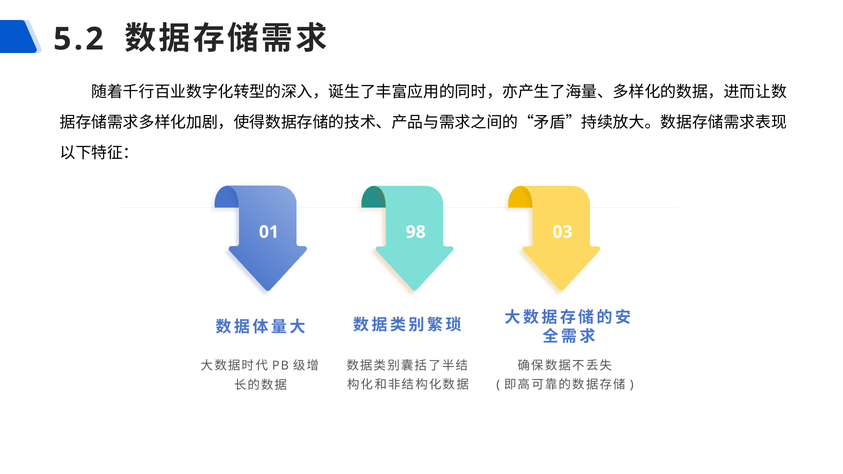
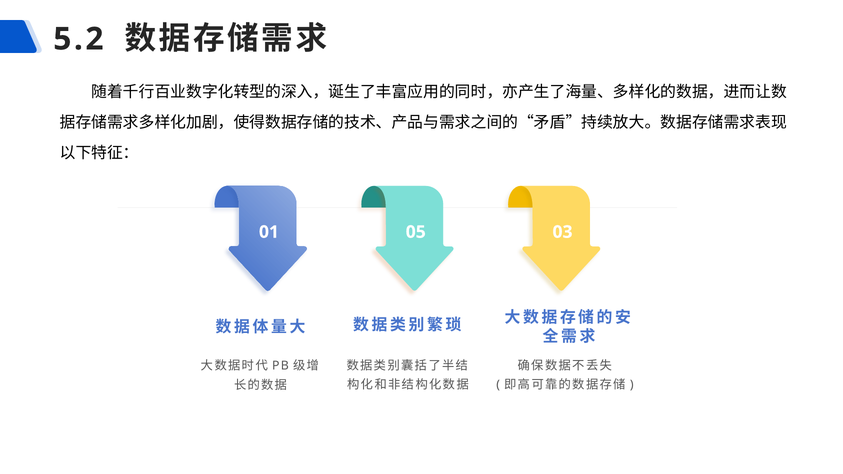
98: 98 -> 05 (416, 232)
